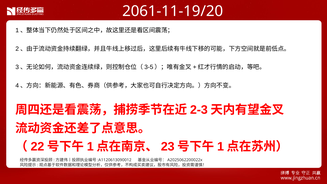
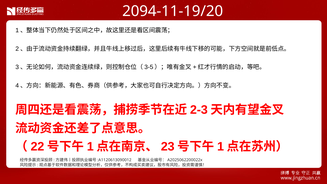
2061-11-19/20: 2061-11-19/20 -> 2094-11-19/20 (173, 11)
